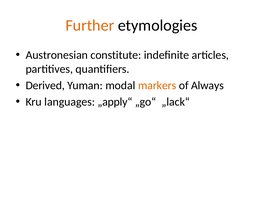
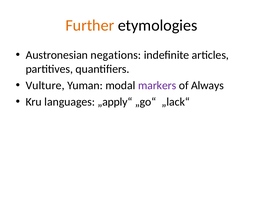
constitute: constitute -> negations (116, 55)
Derived: Derived -> Vulture (45, 86)
markers colour: orange -> purple (157, 86)
